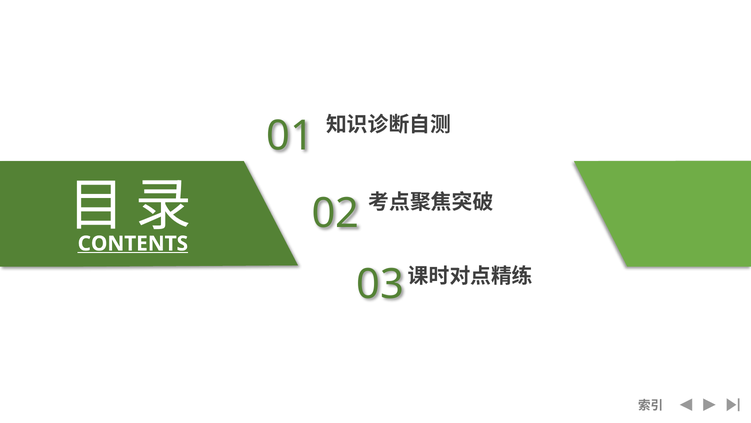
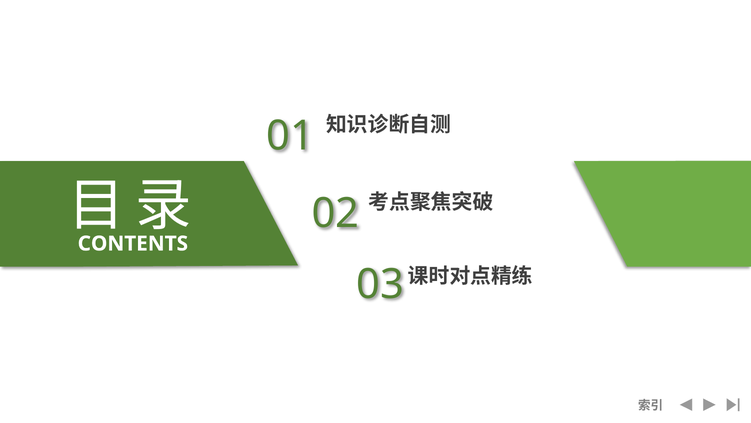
CONTENTS underline: present -> none (133, 243)
